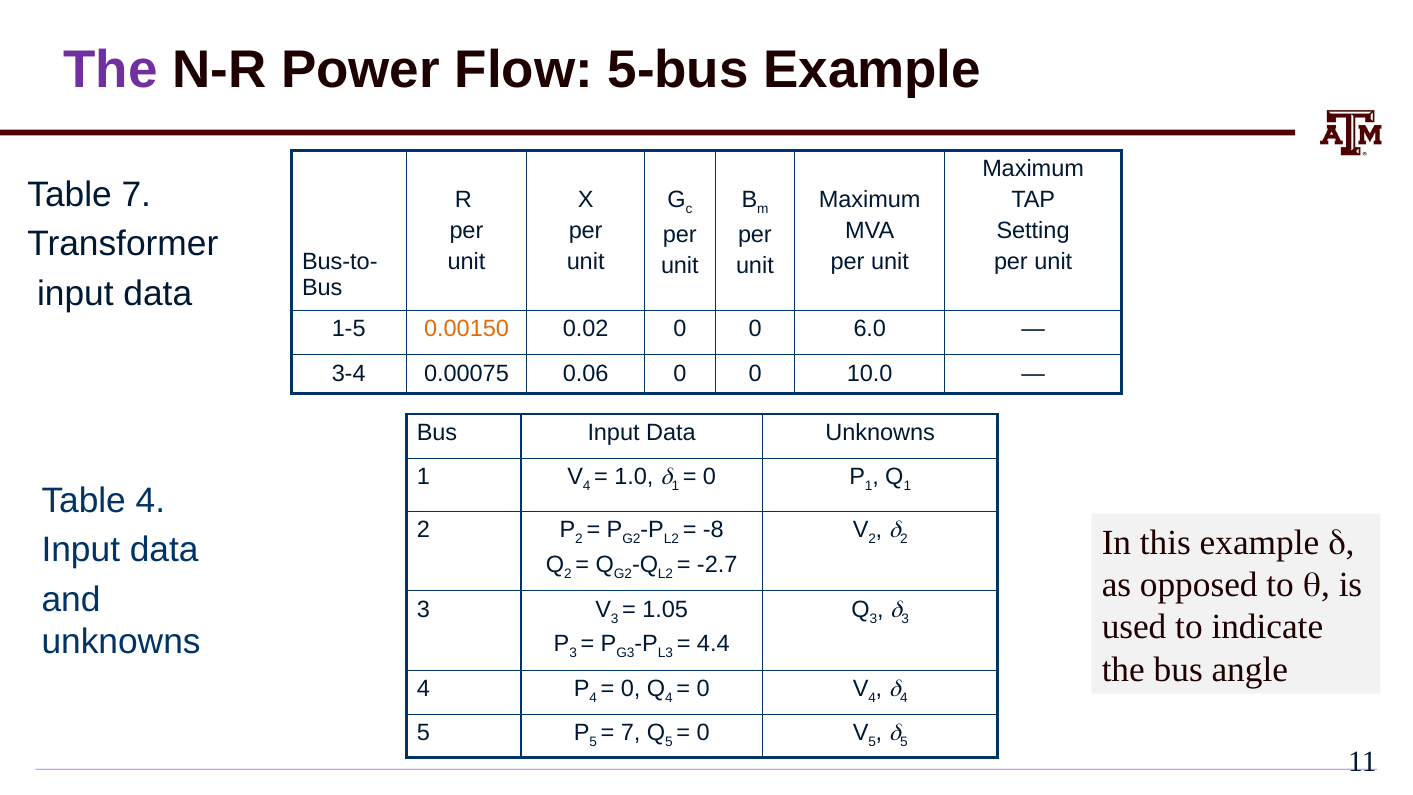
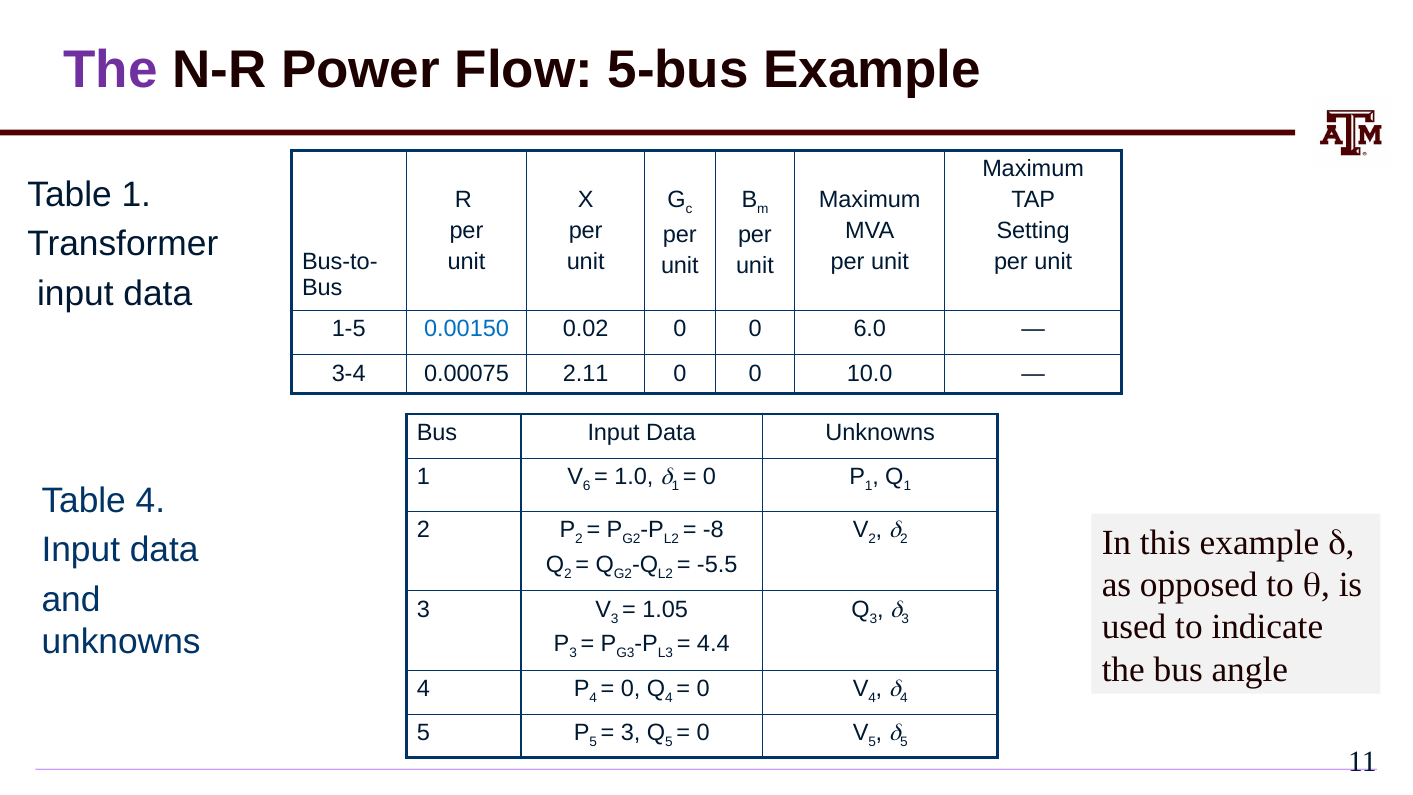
Table 7: 7 -> 1 (136, 195)
0.00150 colour: orange -> blue (467, 329)
0.06: 0.06 -> 2.11 (586, 373)
4: 4 -> 6 (587, 486)
-2.7: -2.7 -> -5.5 (717, 564)
7: 7 -> 3 (631, 733)
